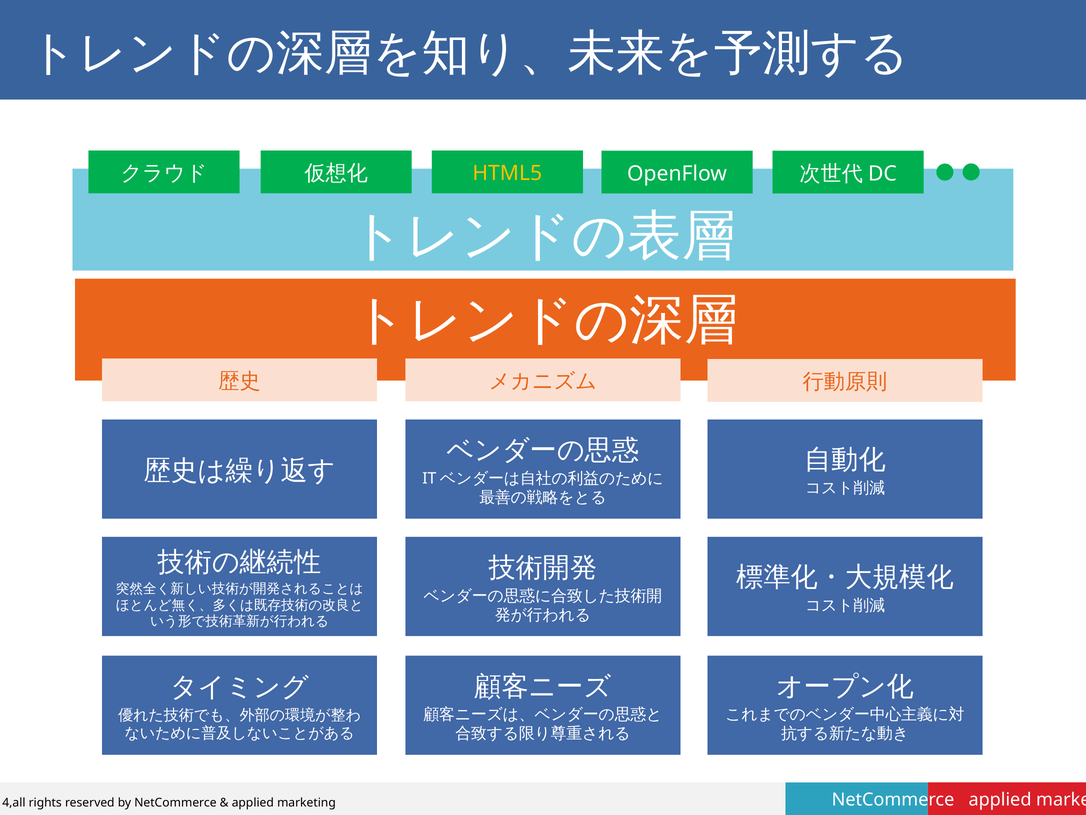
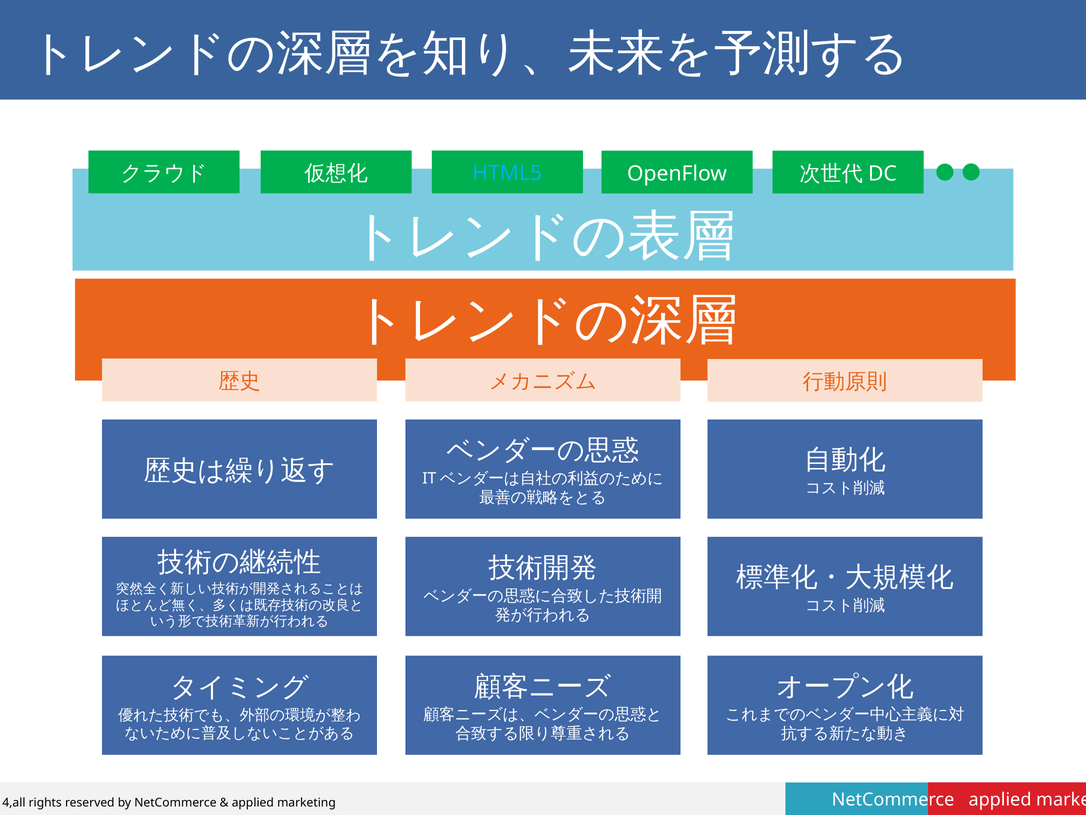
HTML5 colour: yellow -> light blue (507, 173)
